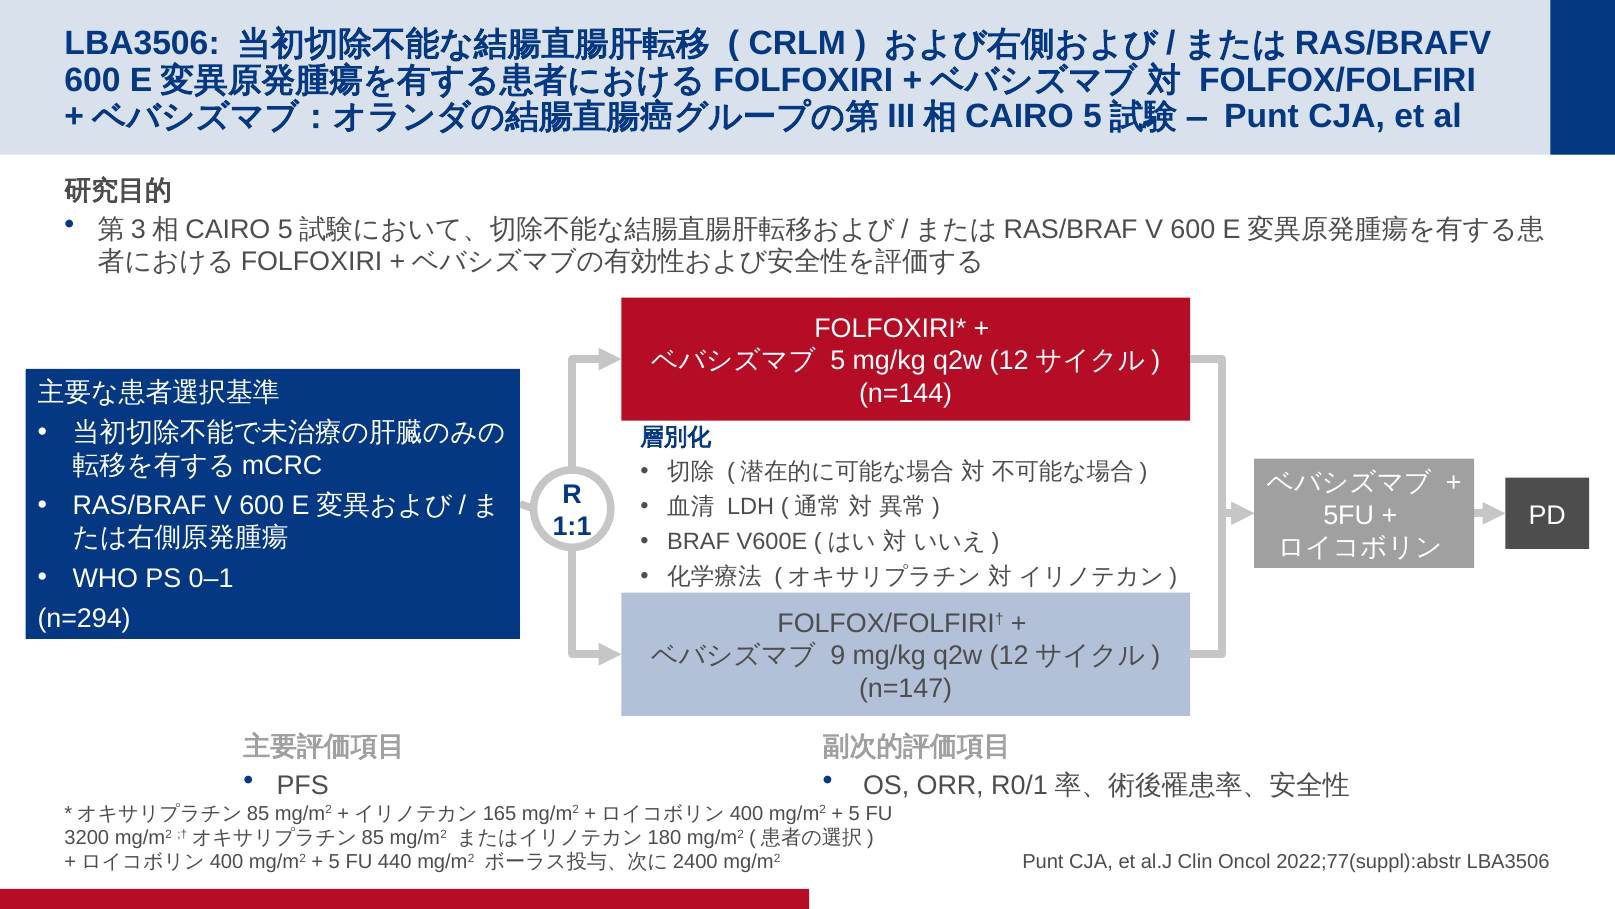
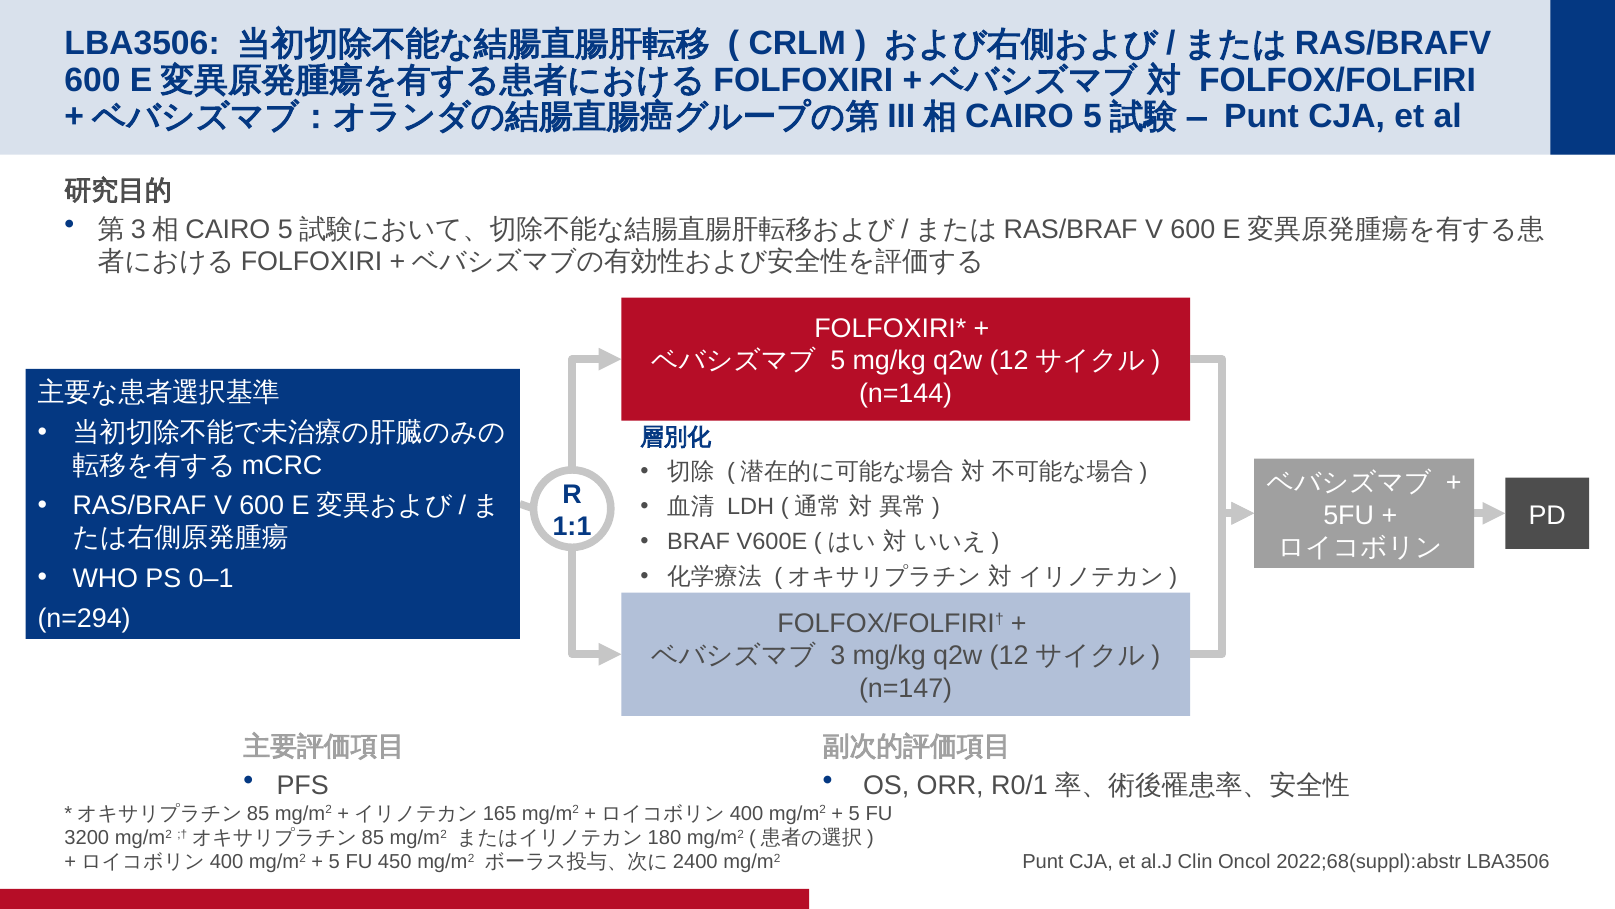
9: 9 -> 3 (838, 656)
440: 440 -> 450 (395, 861)
2022;77(suppl):abstr: 2022;77(suppl):abstr -> 2022;68(suppl):abstr (1369, 861)
